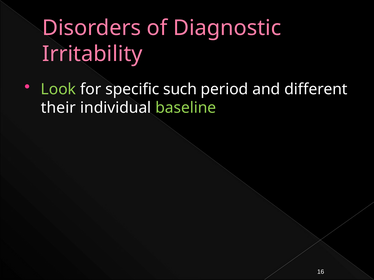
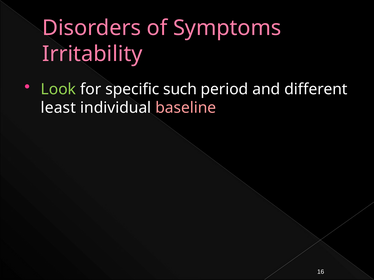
Diagnostic: Diagnostic -> Symptoms (227, 28)
their: their -> least (58, 108)
baseline colour: light green -> pink (186, 108)
